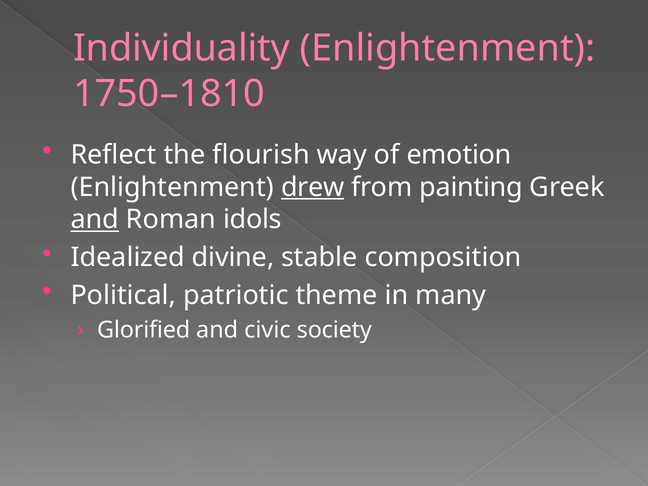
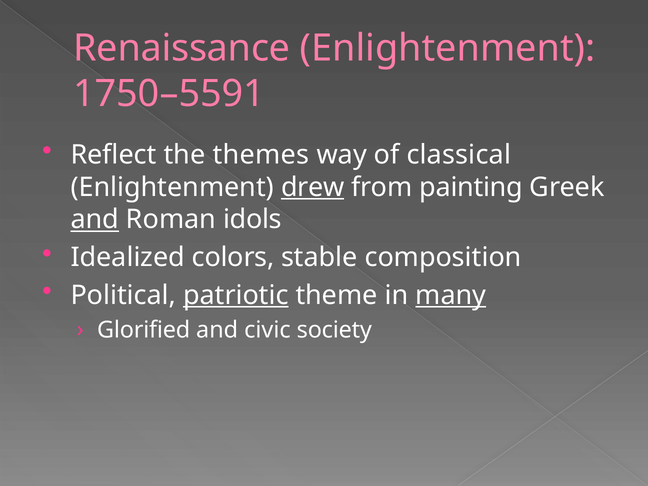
Individuality: Individuality -> Renaissance (182, 48)
1750–1810: 1750–1810 -> 1750–5591 (169, 94)
flourish: flourish -> themes (261, 155)
emotion: emotion -> classical (459, 155)
divine: divine -> colors (233, 257)
patriotic underline: none -> present (236, 295)
many underline: none -> present (451, 295)
